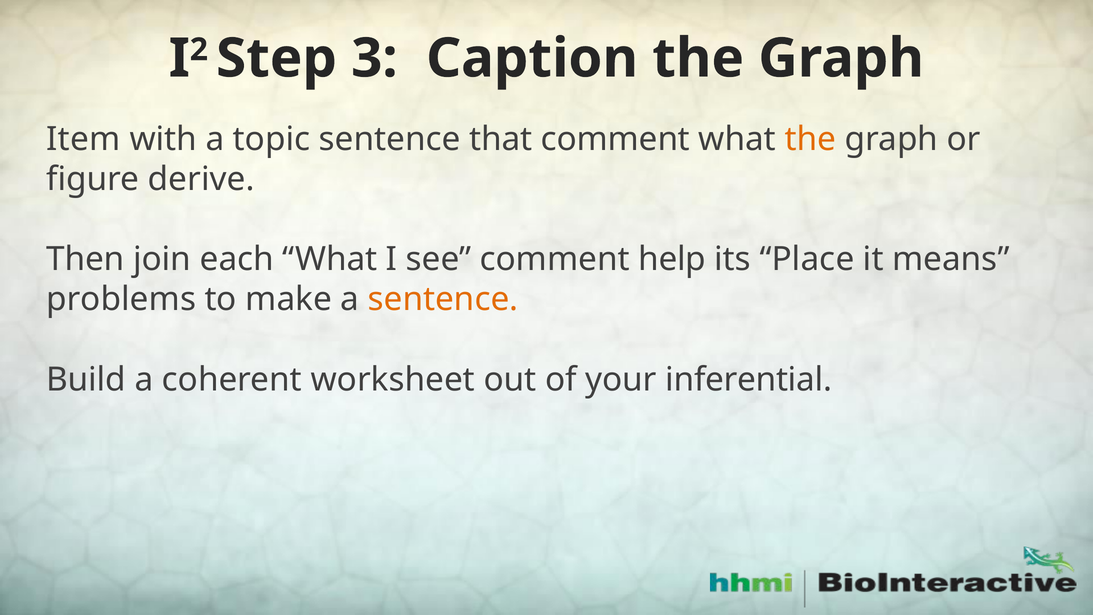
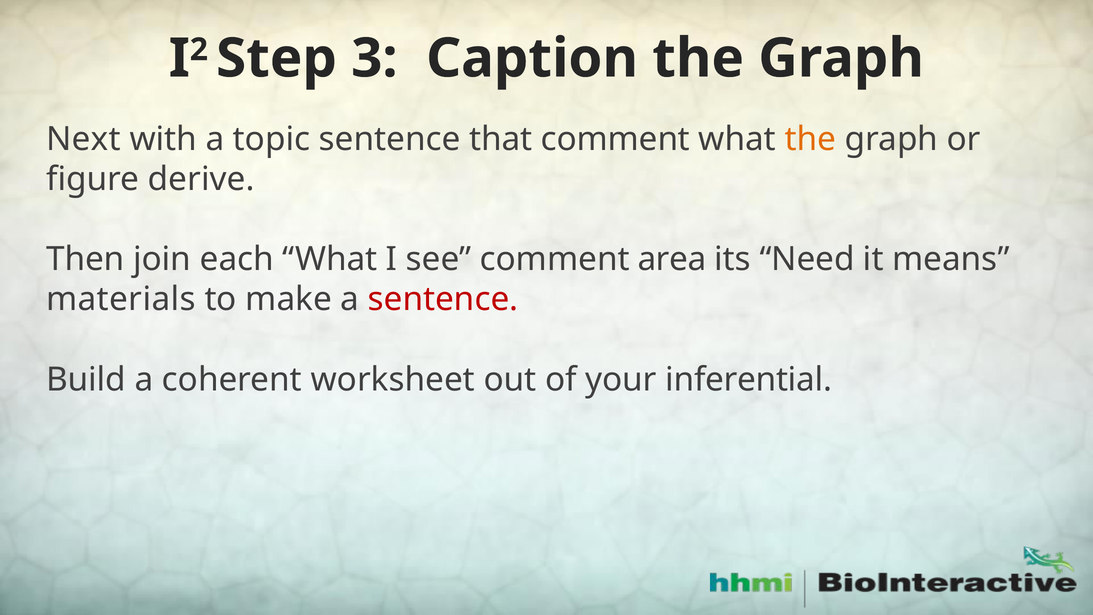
Item: Item -> Next (83, 139)
help: help -> area (672, 259)
Place: Place -> Need (807, 259)
problems: problems -> materials (121, 299)
sentence colour: orange -> red (443, 299)
